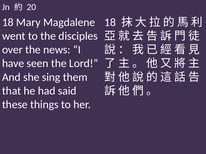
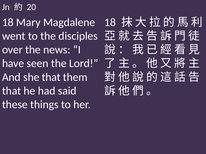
she sing: sing -> that (51, 77)
